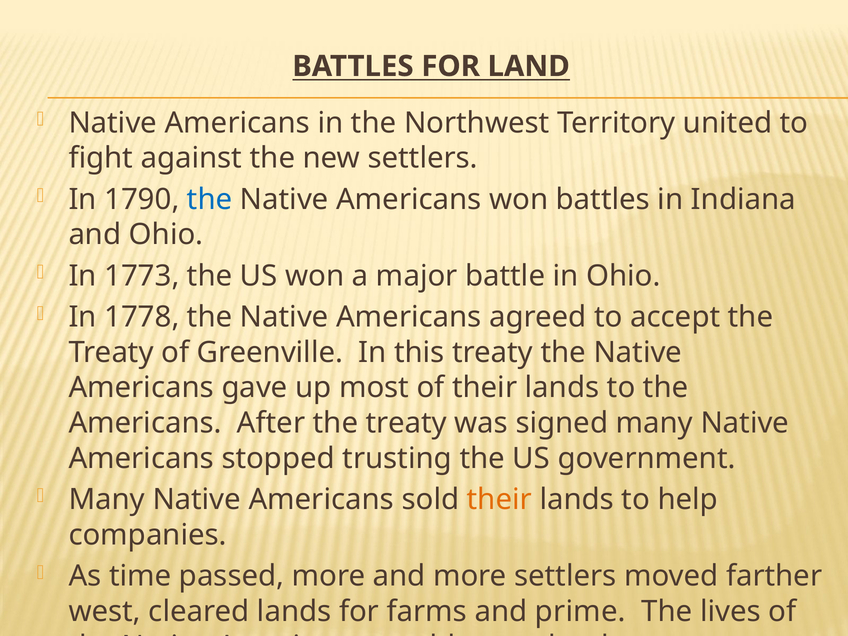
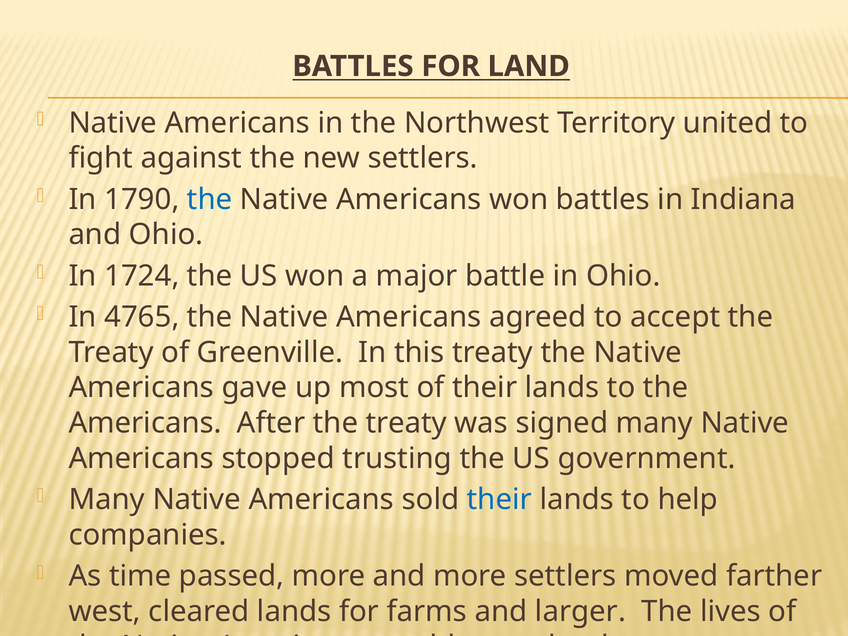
1773: 1773 -> 1724 (142, 276)
1778: 1778 -> 4765 (142, 317)
their colour: orange -> blue (499, 500)
prime: prime -> larger (580, 611)
